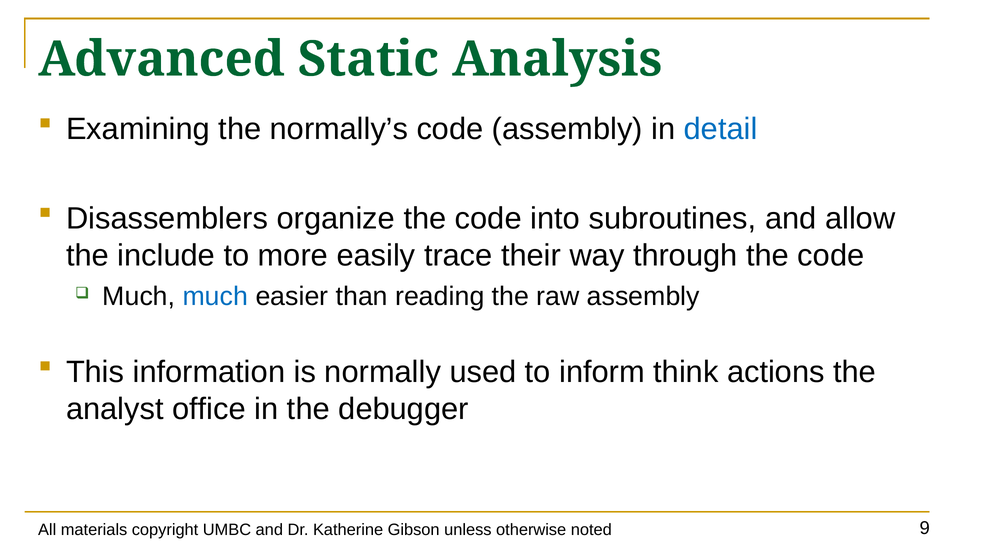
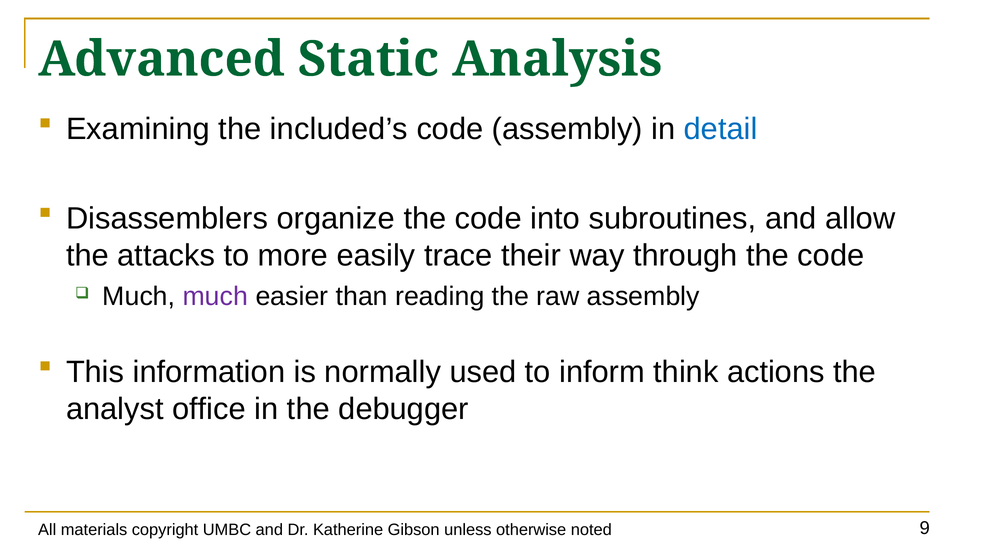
normally’s: normally’s -> included’s (339, 129)
include: include -> attacks (166, 256)
much colour: blue -> purple (215, 297)
